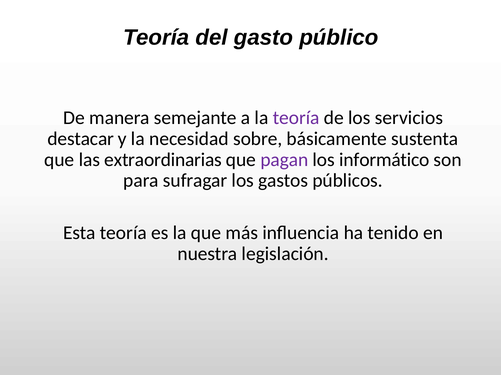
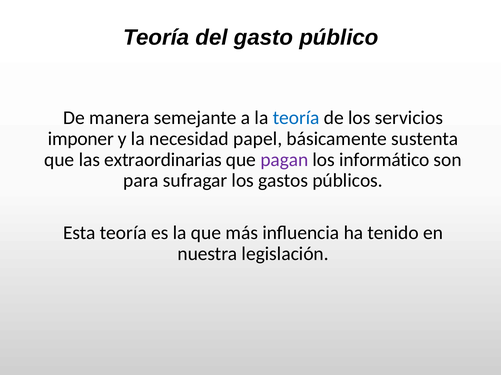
teoría colour: purple -> blue (296, 118)
destacar: destacar -> imponer (81, 139)
sobre: sobre -> papel (258, 139)
